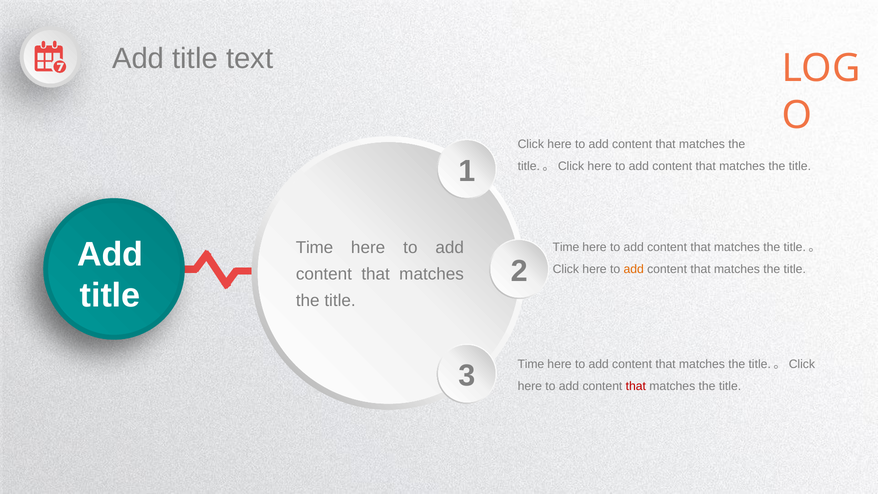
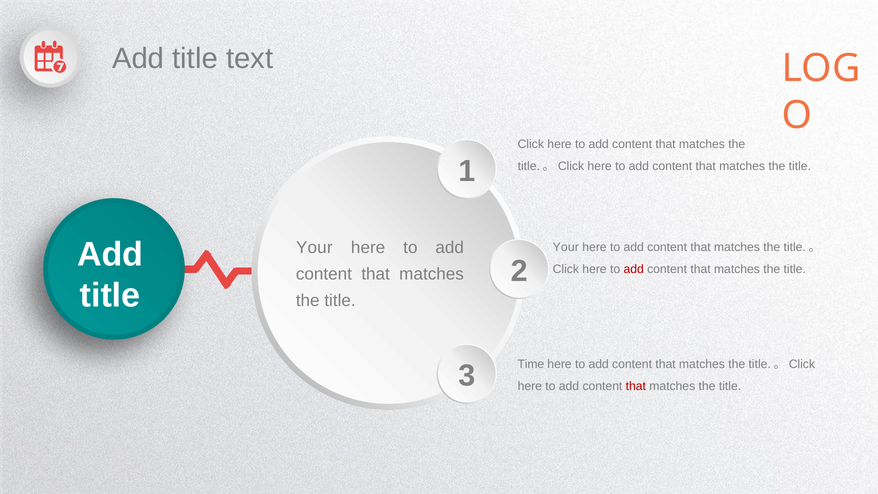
Time: Time -> Your (314, 247)
Time: Time -> Your (566, 247)
add colour: orange -> red (634, 269)
